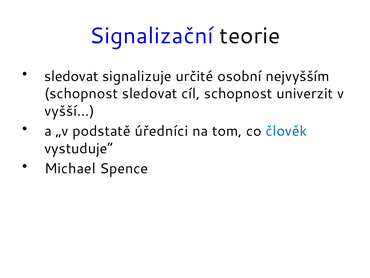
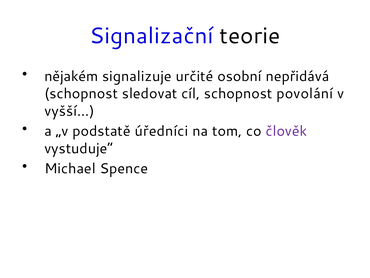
sledovat: sledovat -> nějakém (71, 76)
nejvyšším: nejvyšším -> nepřidává (297, 76)
univerzit: univerzit -> povolání (305, 94)
člověk colour: blue -> purple (286, 131)
